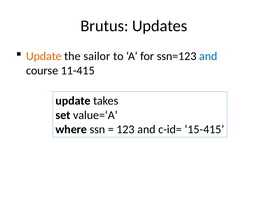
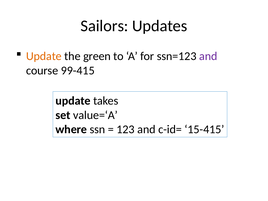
Brutus: Brutus -> Sailors (104, 26)
sailor: sailor -> green (97, 56)
and colour: blue -> purple (208, 56)
11-415: 11-415 -> 99-415 (78, 71)
